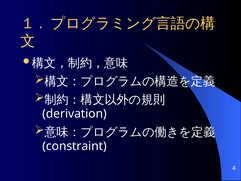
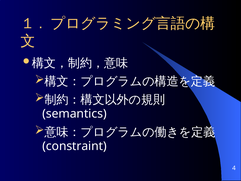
derivation: derivation -> semantics (75, 114)
